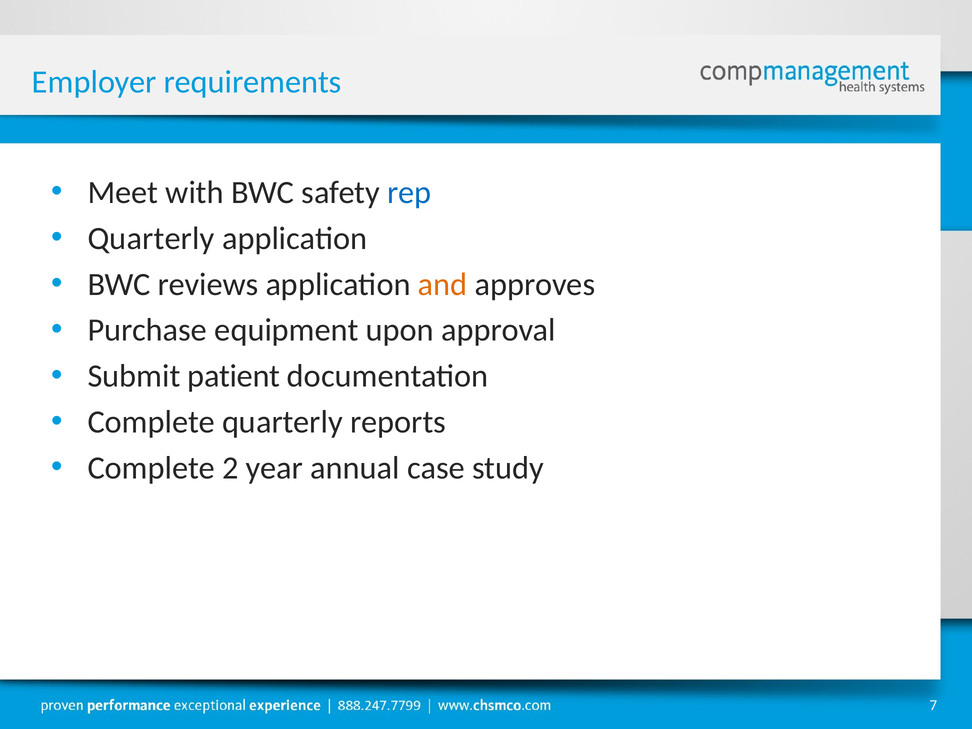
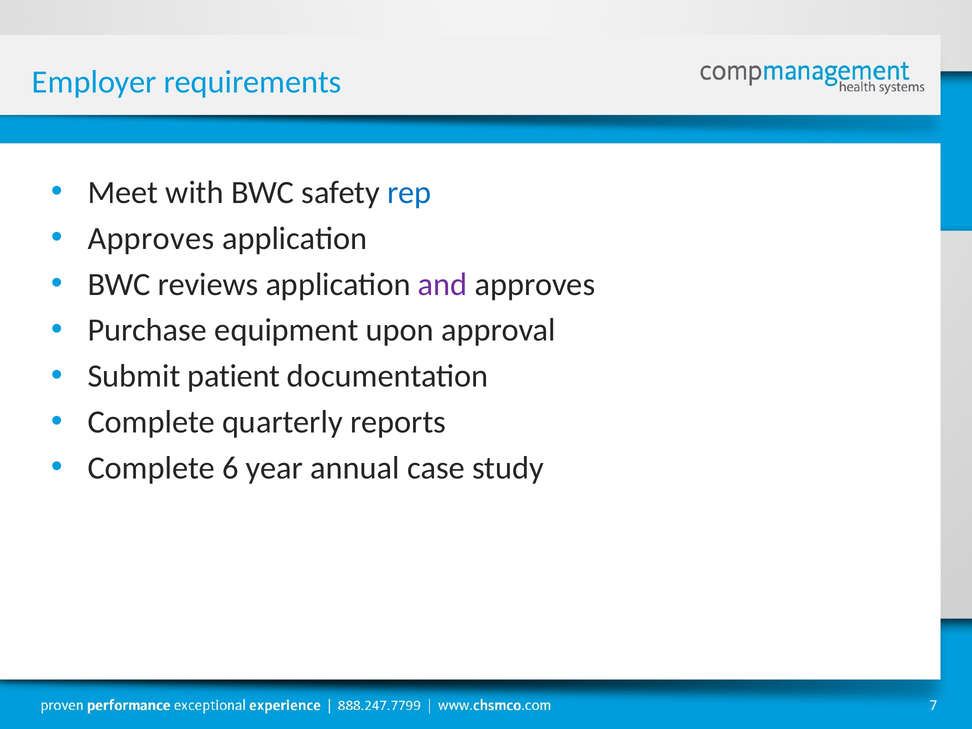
Quarterly: Quarterly -> Approves (151, 238)
and colour: orange -> purple (443, 284)
2: 2 -> 6 (230, 468)
